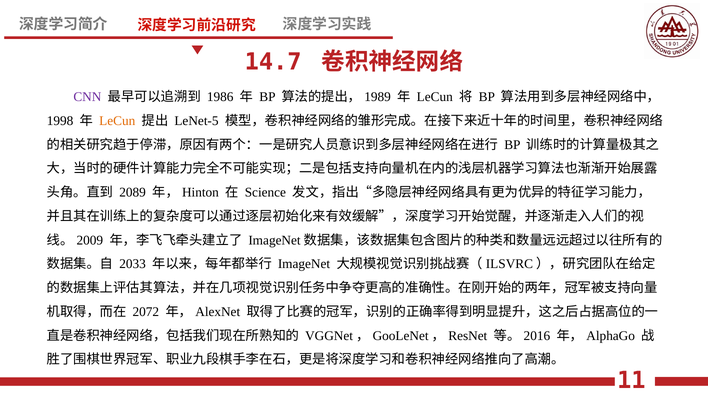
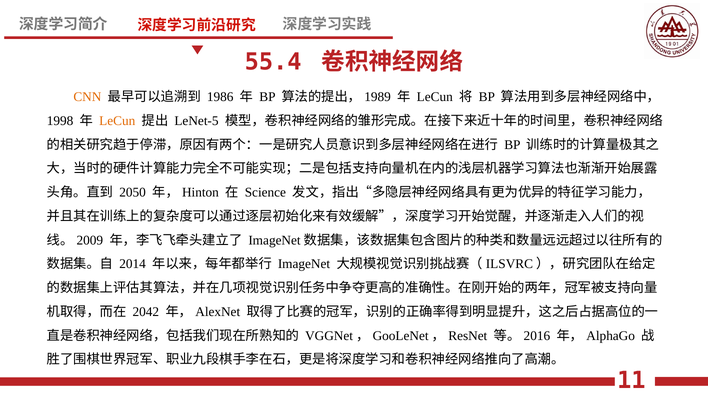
14.7: 14.7 -> 55.4 (273, 62)
CNN colour: purple -> orange (87, 97)
2089: 2089 -> 2050 (133, 193)
2033: 2033 -> 2014 (133, 264)
2072: 2072 -> 2042 (146, 312)
